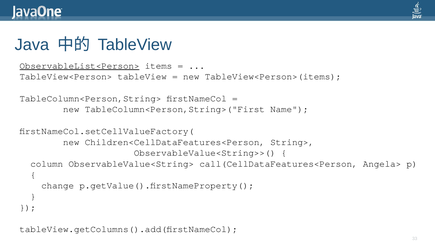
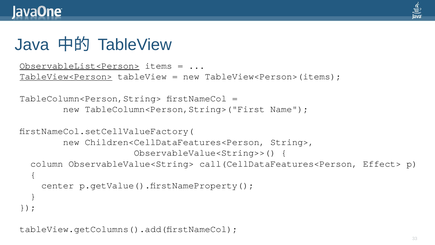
TableView<Person> underline: none -> present (66, 77)
Angela>: Angela> -> Effect> (382, 164)
change: change -> center (58, 185)
